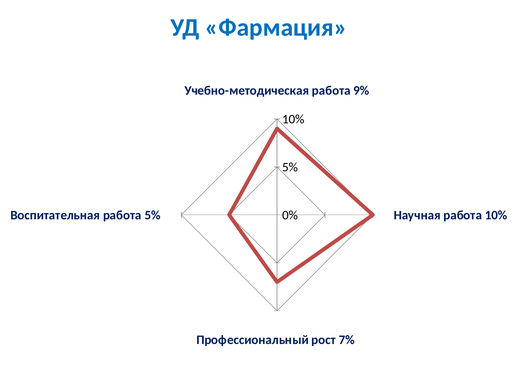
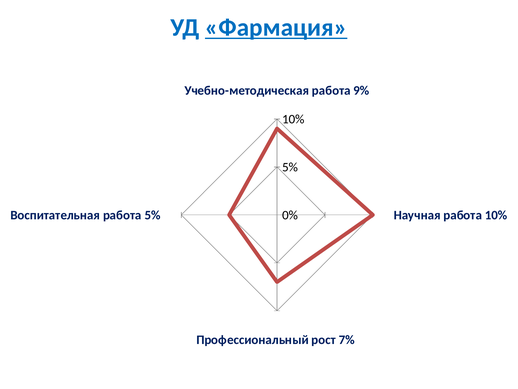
Фармация underline: none -> present (276, 27)
